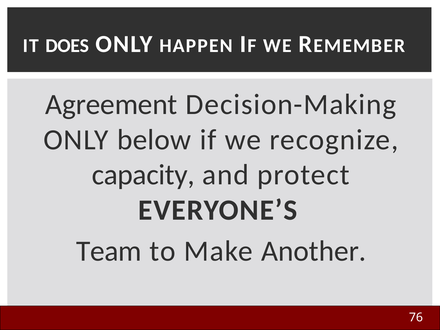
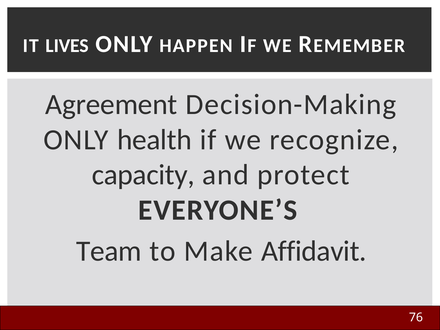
DOES: DOES -> LIVES (67, 46)
below: below -> health (154, 140)
Another: Another -> Affidavit (314, 251)
